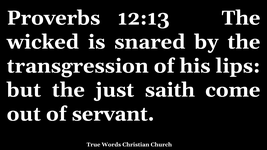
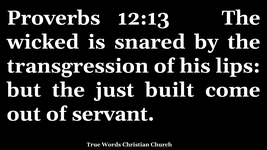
saith: saith -> built (170, 90)
